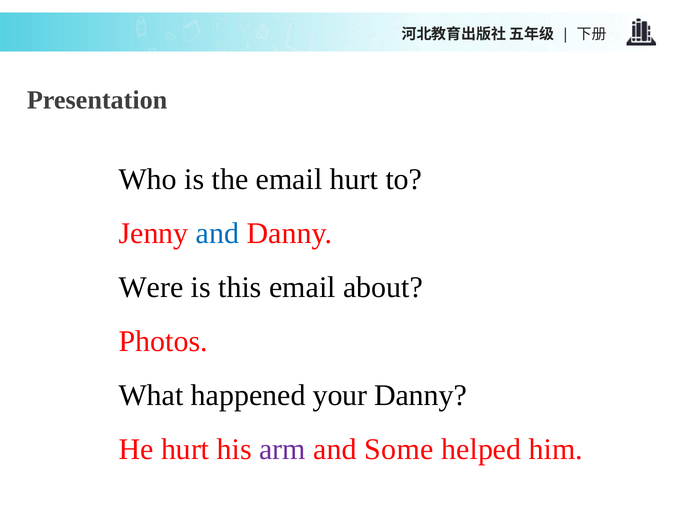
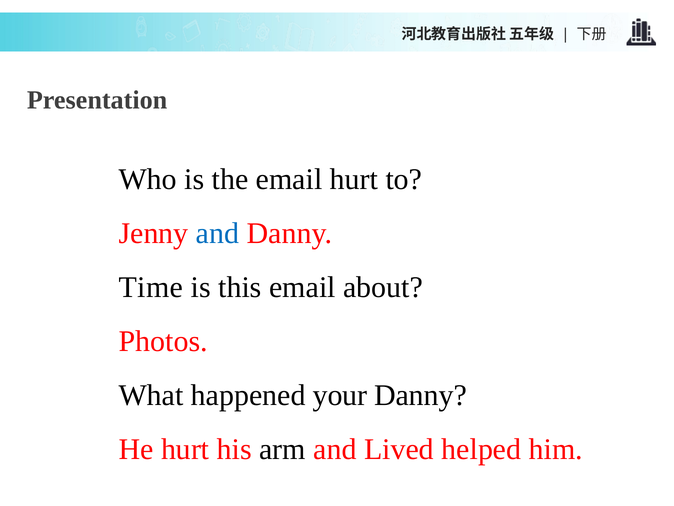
Were: Were -> Time (151, 287)
arm colour: purple -> black (282, 449)
Some: Some -> Lived (399, 449)
